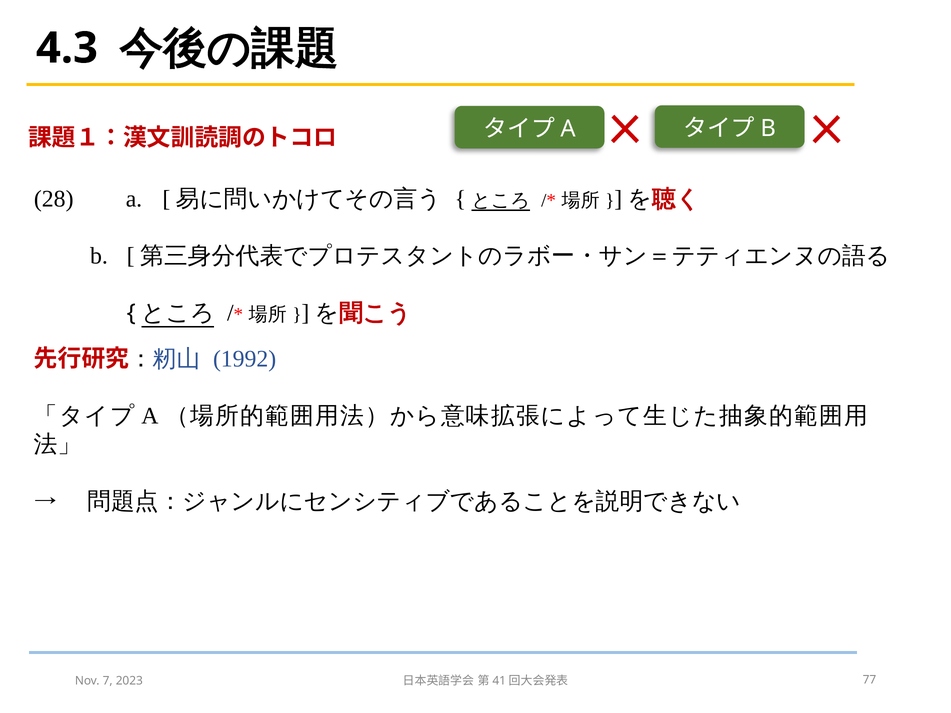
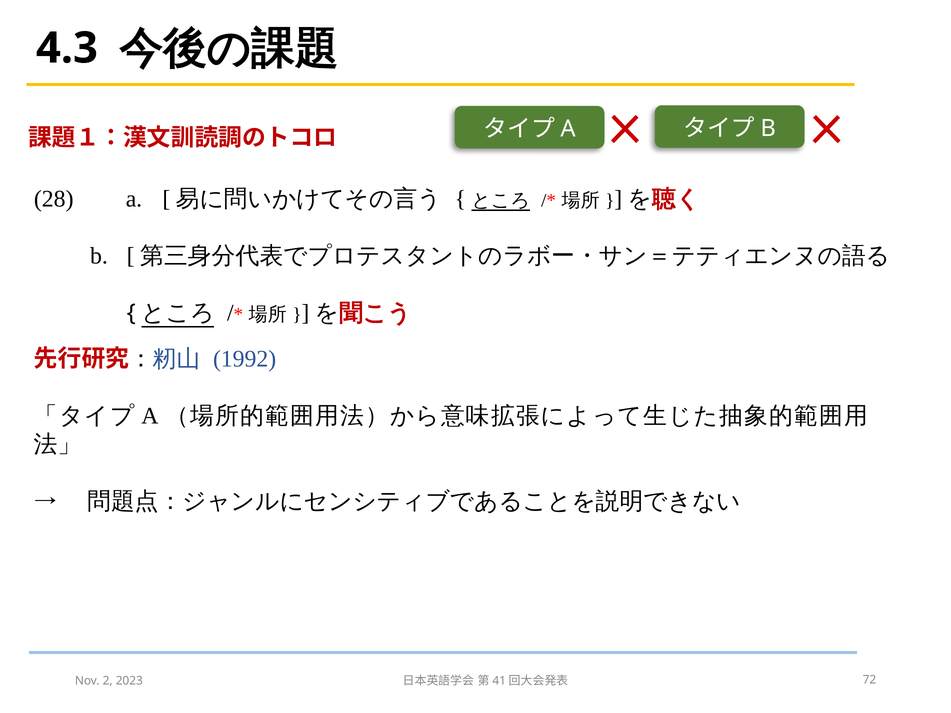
7: 7 -> 2 (108, 681)
77: 77 -> 72 (869, 680)
